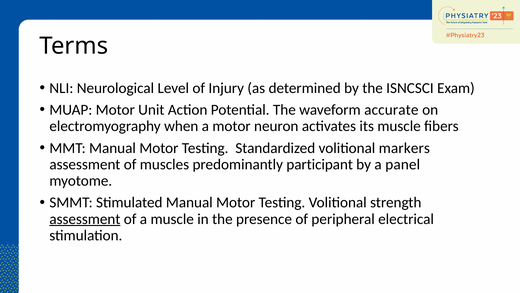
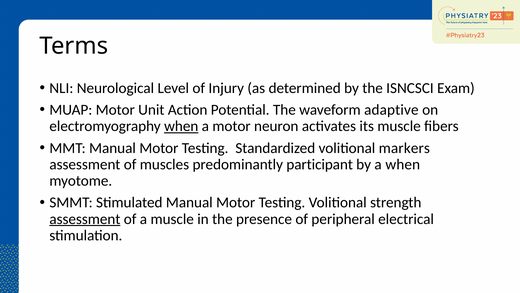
accurate: accurate -> adaptive (391, 110)
when underline: none -> present (181, 126)
a panel: panel -> when (403, 164)
